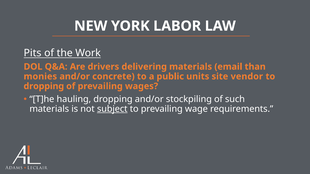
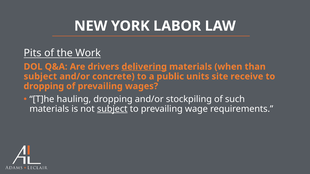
delivering underline: none -> present (144, 67)
email: email -> when (228, 67)
monies: monies -> subject (40, 77)
vendor: vendor -> receive (247, 77)
